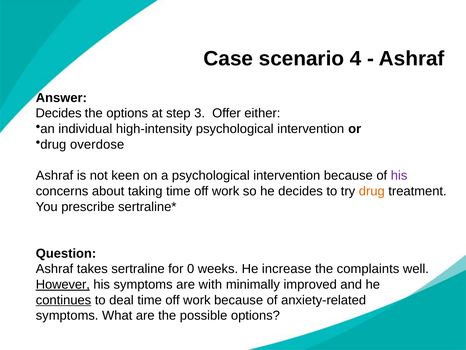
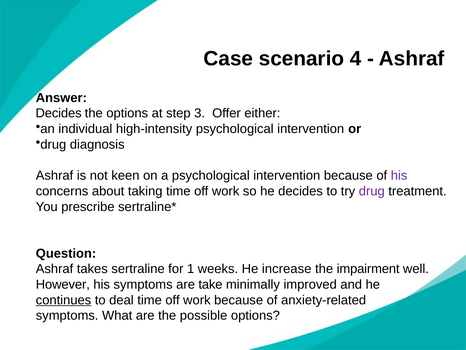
overdose: overdose -> diagnosis (97, 144)
drug colour: orange -> purple (372, 191)
0: 0 -> 1 (191, 269)
complaints: complaints -> impairment (368, 269)
However underline: present -> none (63, 284)
with: with -> take (210, 284)
